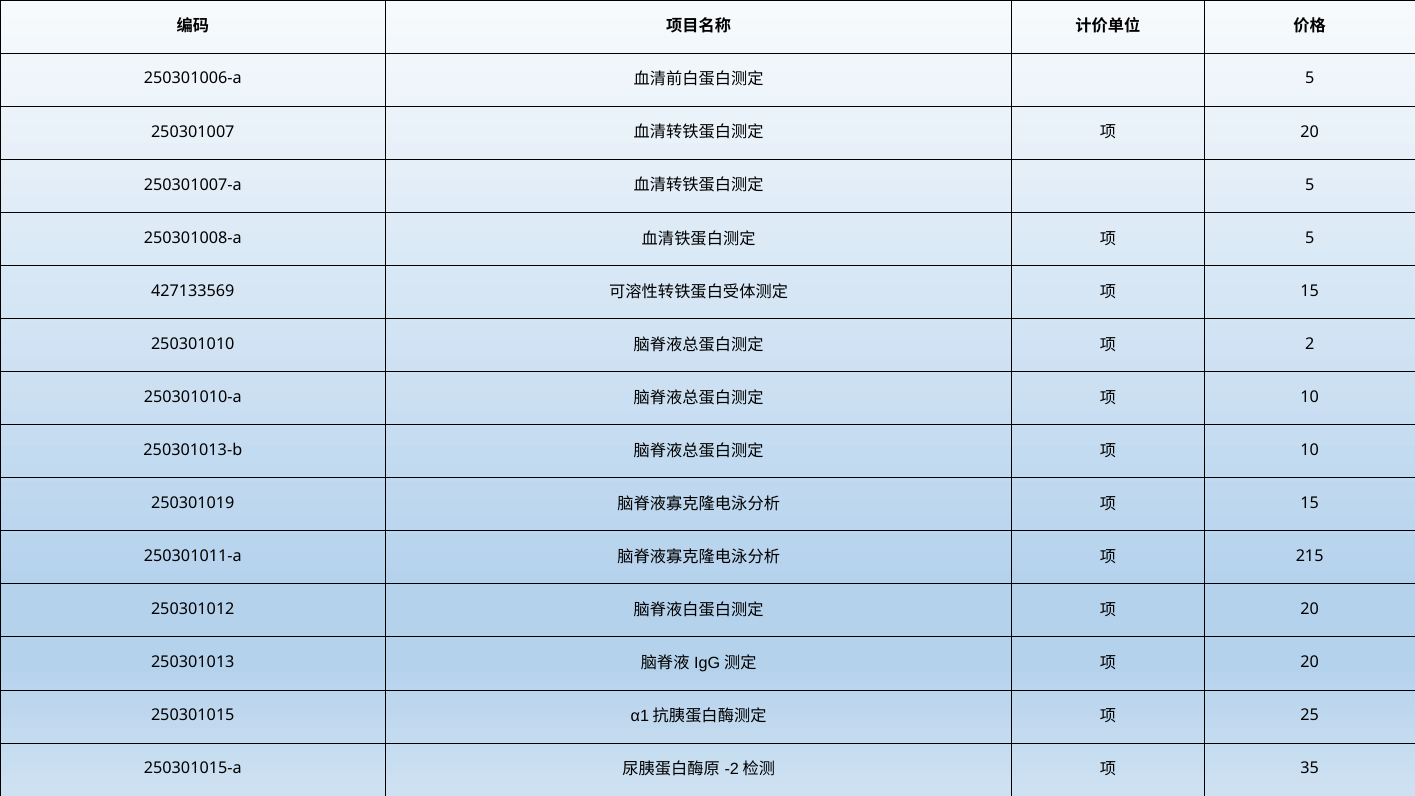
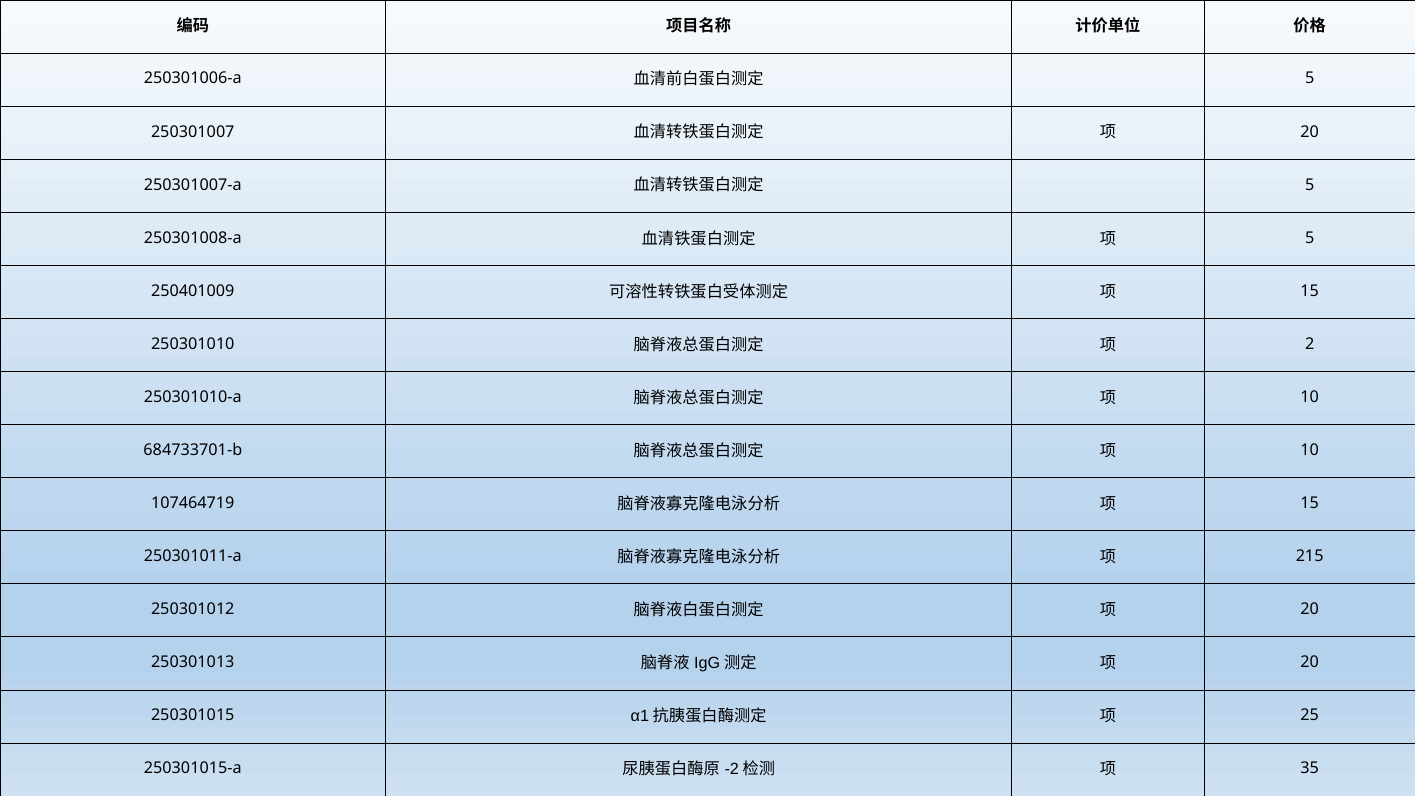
427133569: 427133569 -> 250401009 (193, 291)
250301013-b: 250301013-b -> 684733701-b (193, 450)
250301019: 250301019 -> 107464719 (193, 503)
